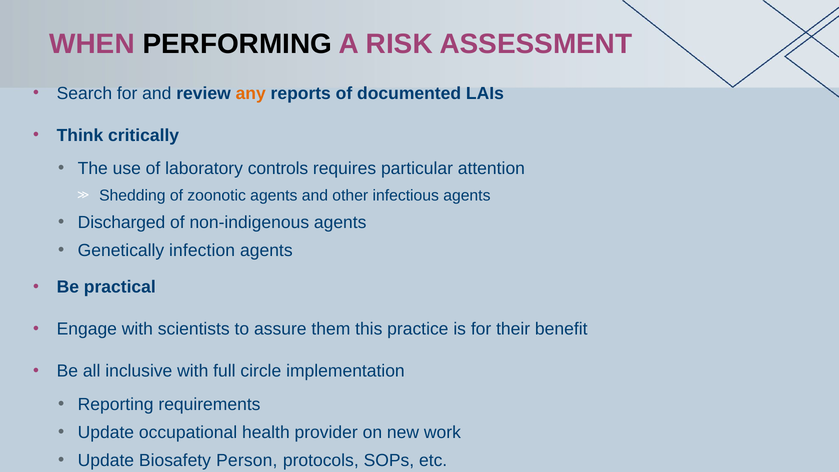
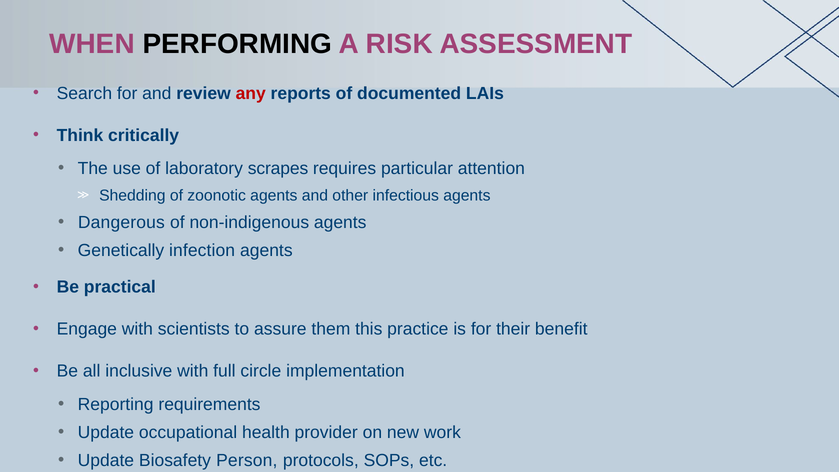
any colour: orange -> red (251, 93)
controls: controls -> scrapes (278, 169)
Discharged: Discharged -> Dangerous (121, 222)
